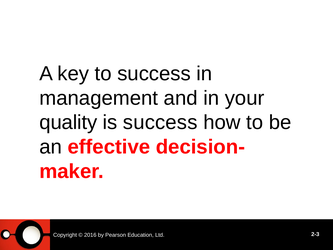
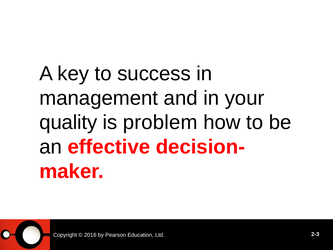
is success: success -> problem (160, 122)
